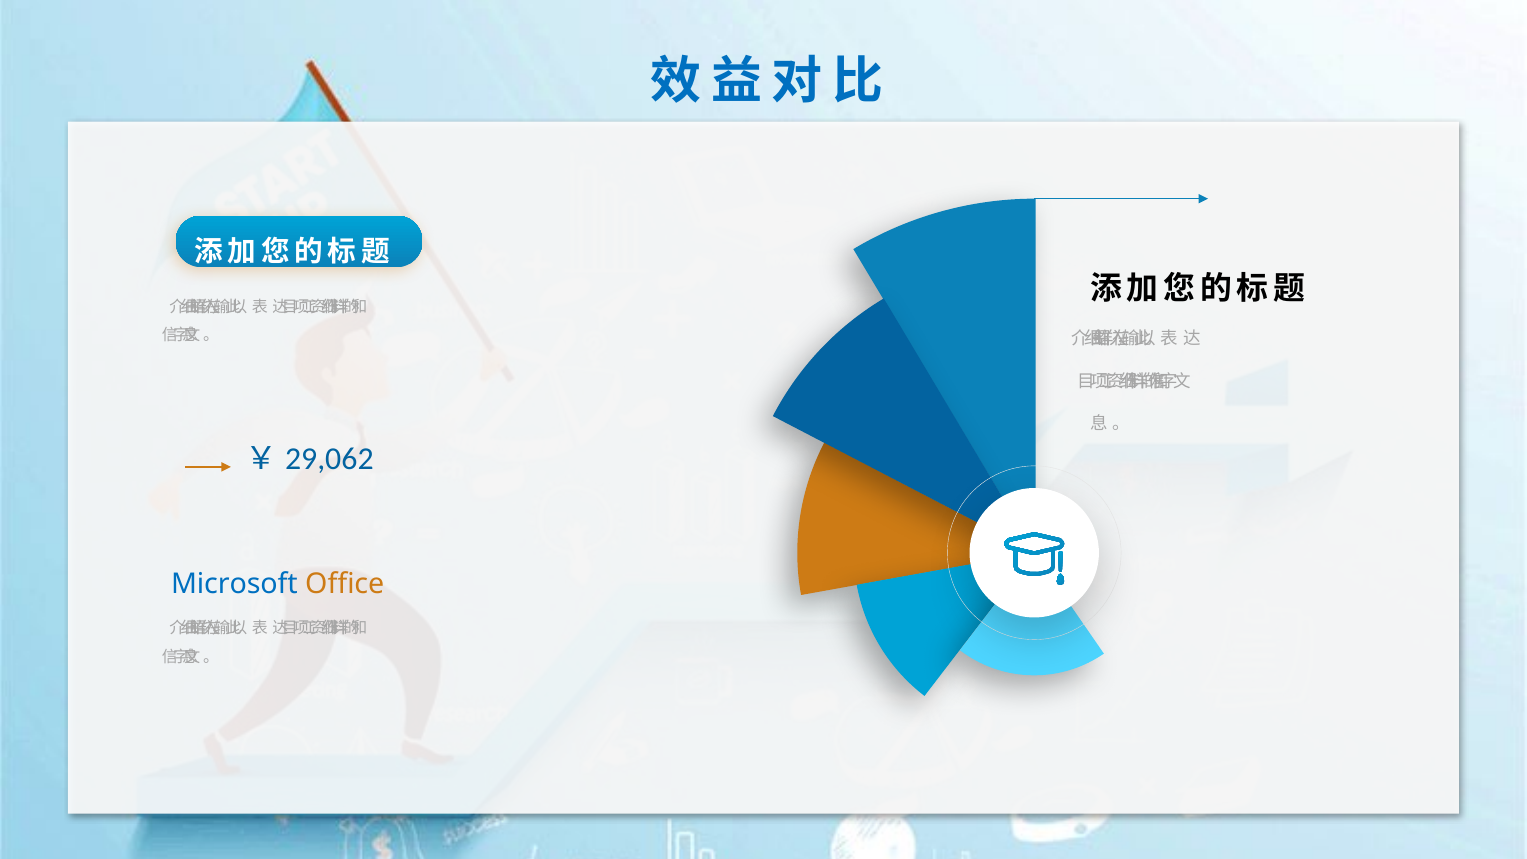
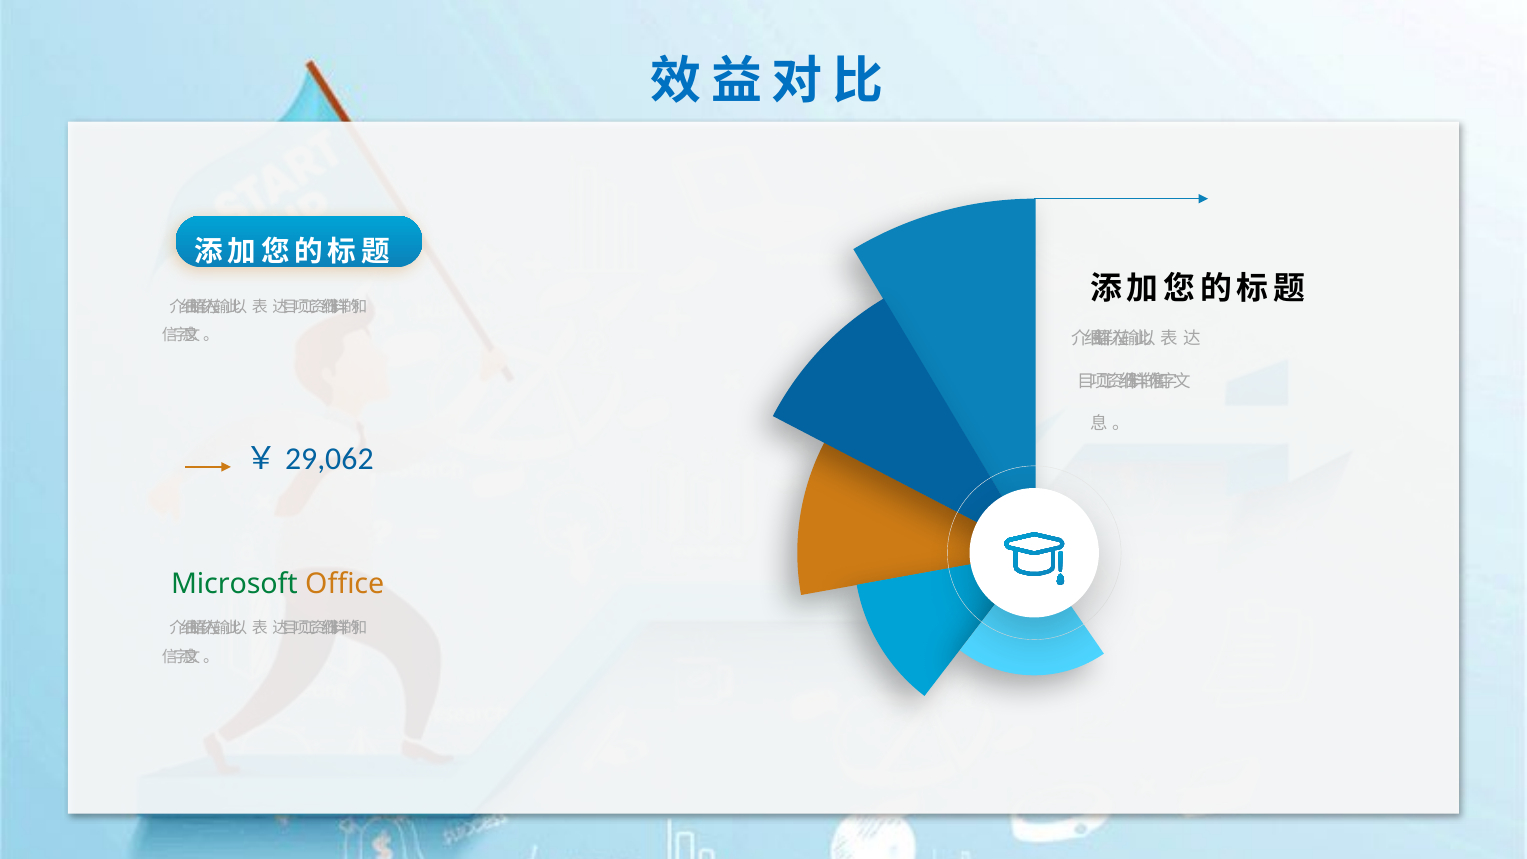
Microsoft colour: blue -> green (234, 584)
